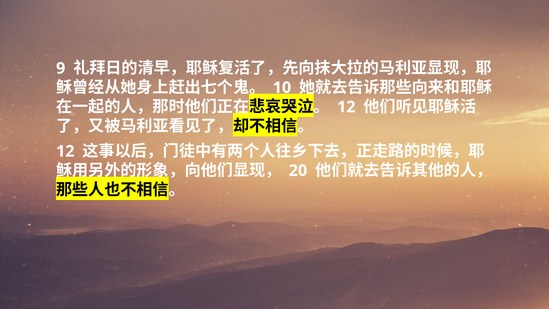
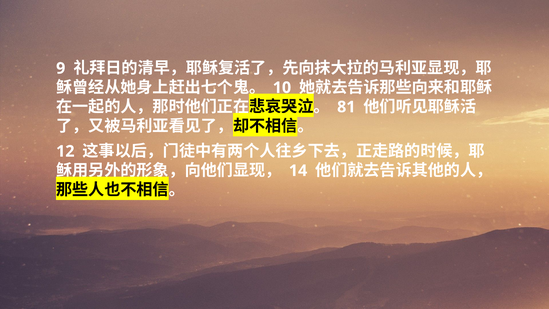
12: 12 -> 81 (346, 107)
20: 20 -> 14 (298, 171)
